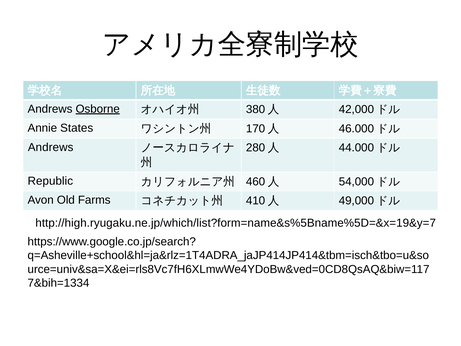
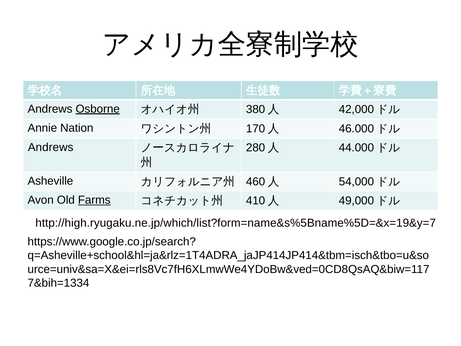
States: States -> Nation (77, 128)
Republic: Republic -> Asheville (50, 181)
Farms underline: none -> present (94, 200)
